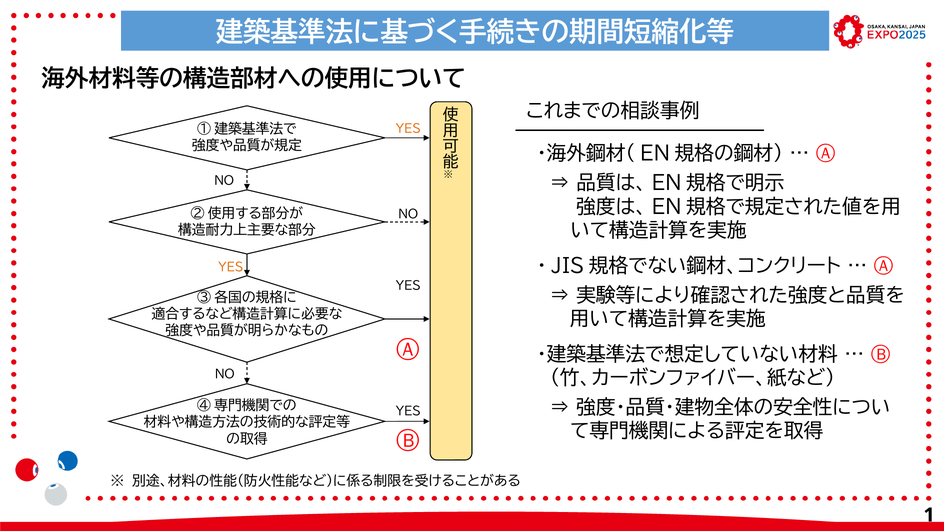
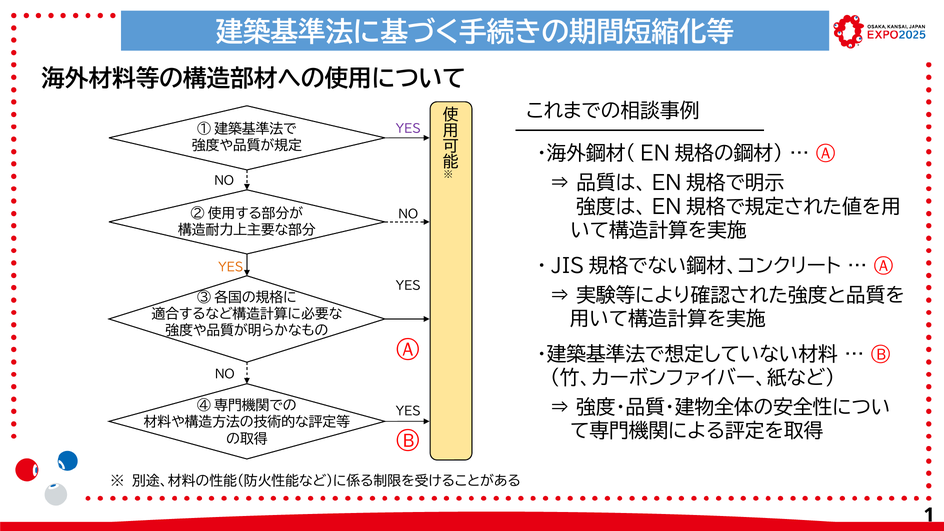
YES colour: orange -> purple (408, 129)
